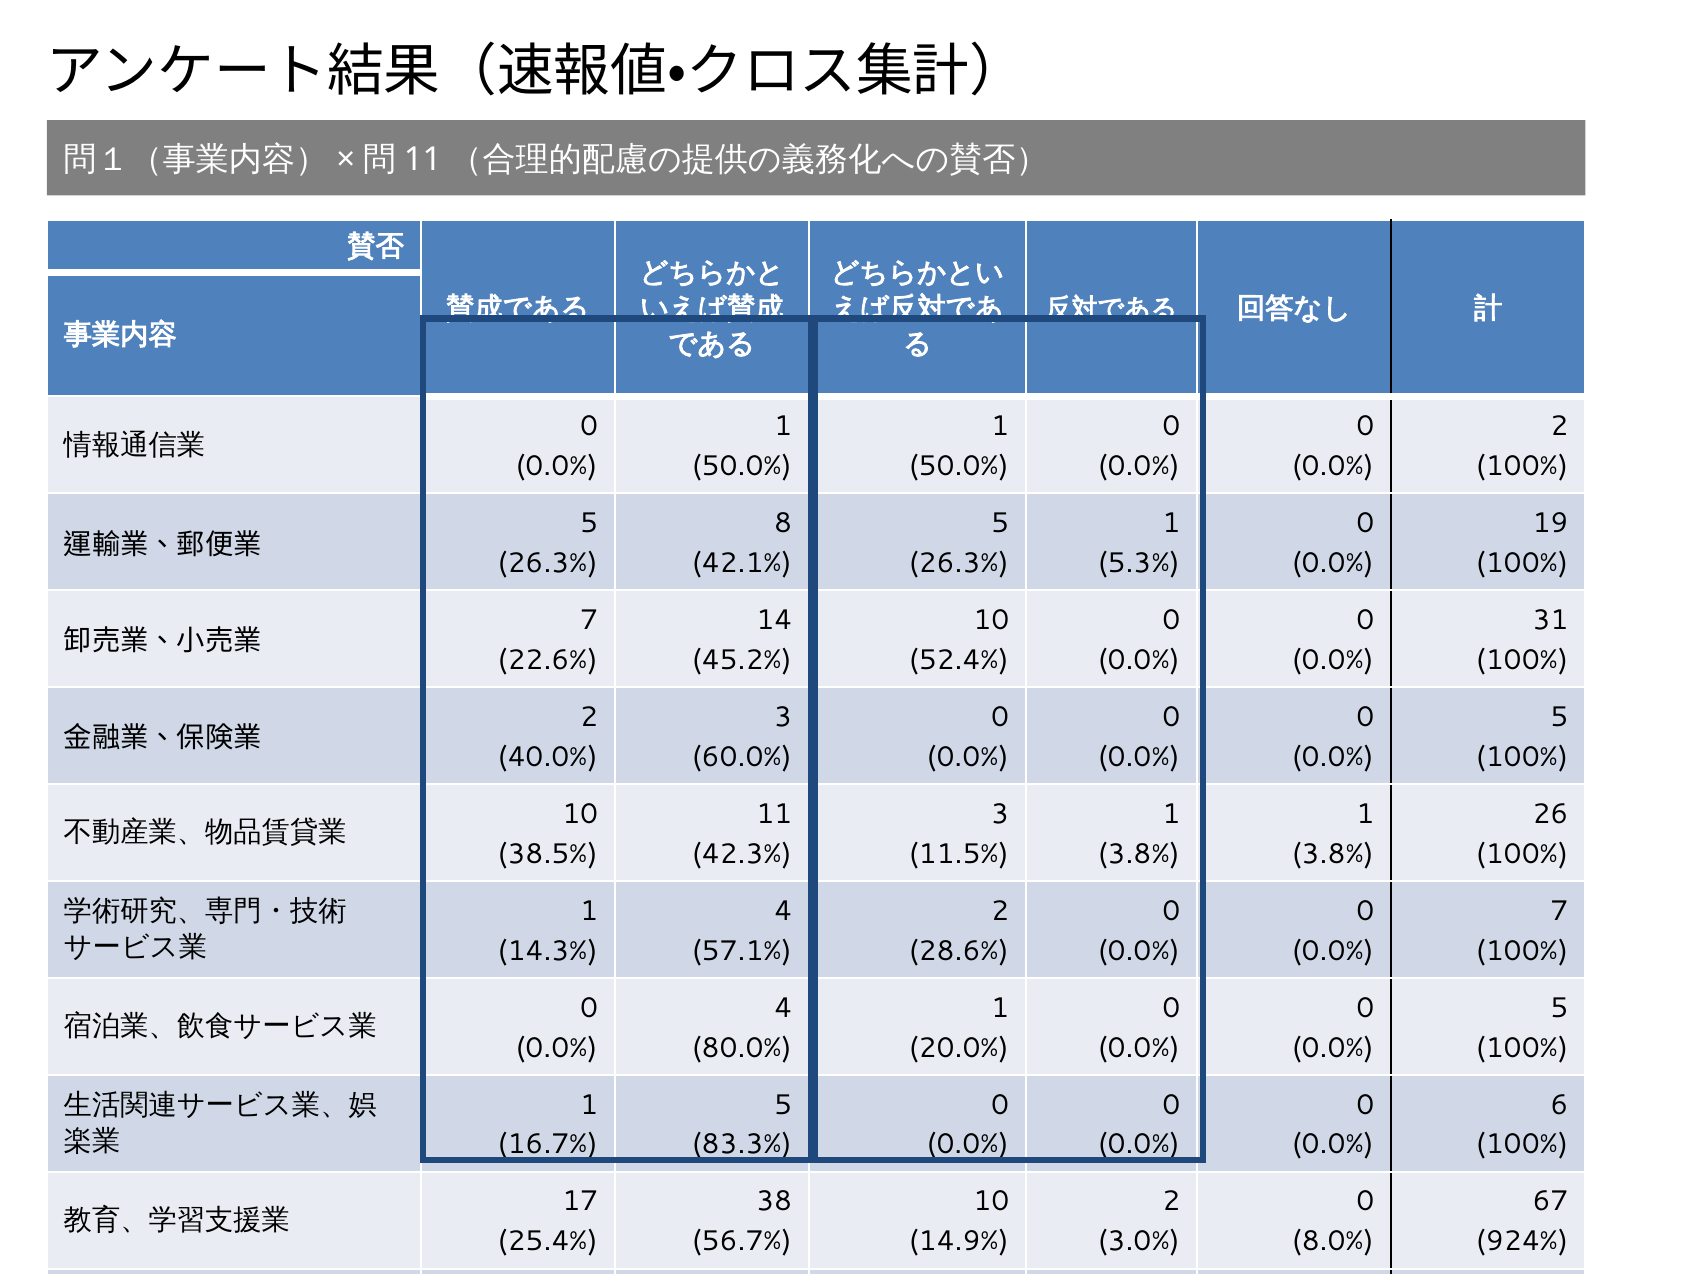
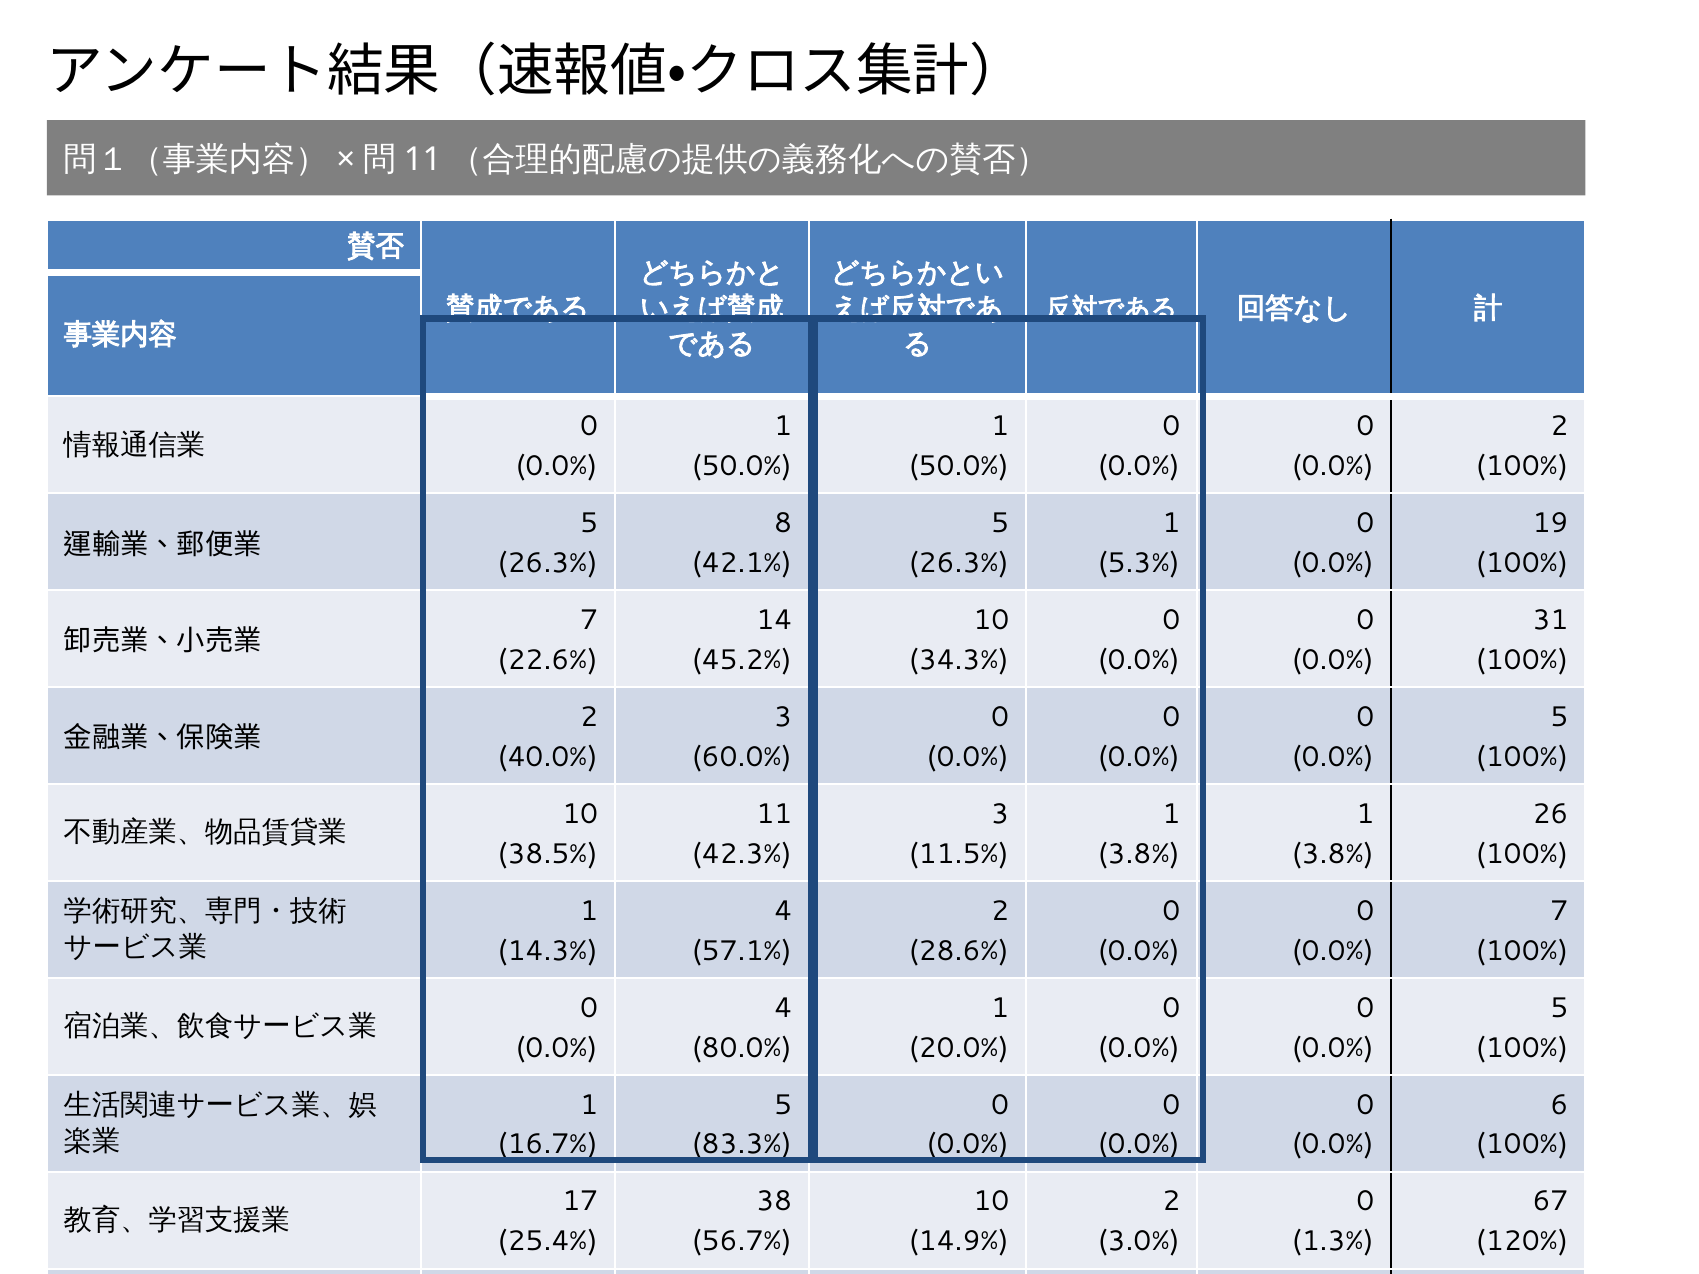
52.4%: 52.4% -> 34.3% (959, 660)
8.0%: 8.0% -> 1.3% (1333, 1242)
924%: 924% -> 120% (1522, 1242)
